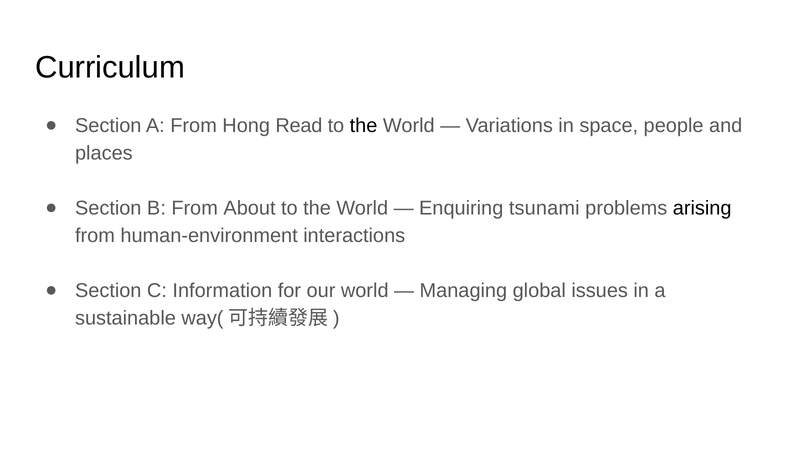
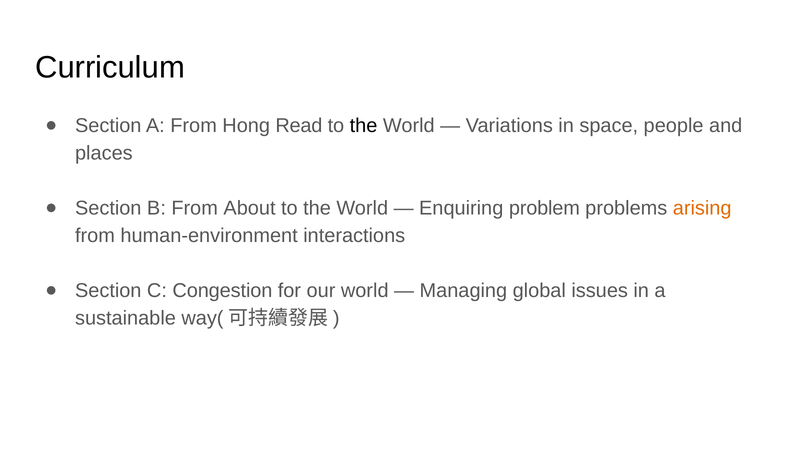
tsunami: tsunami -> problem (544, 208)
arising colour: black -> orange (702, 208)
Information: Information -> Congestion (222, 291)
